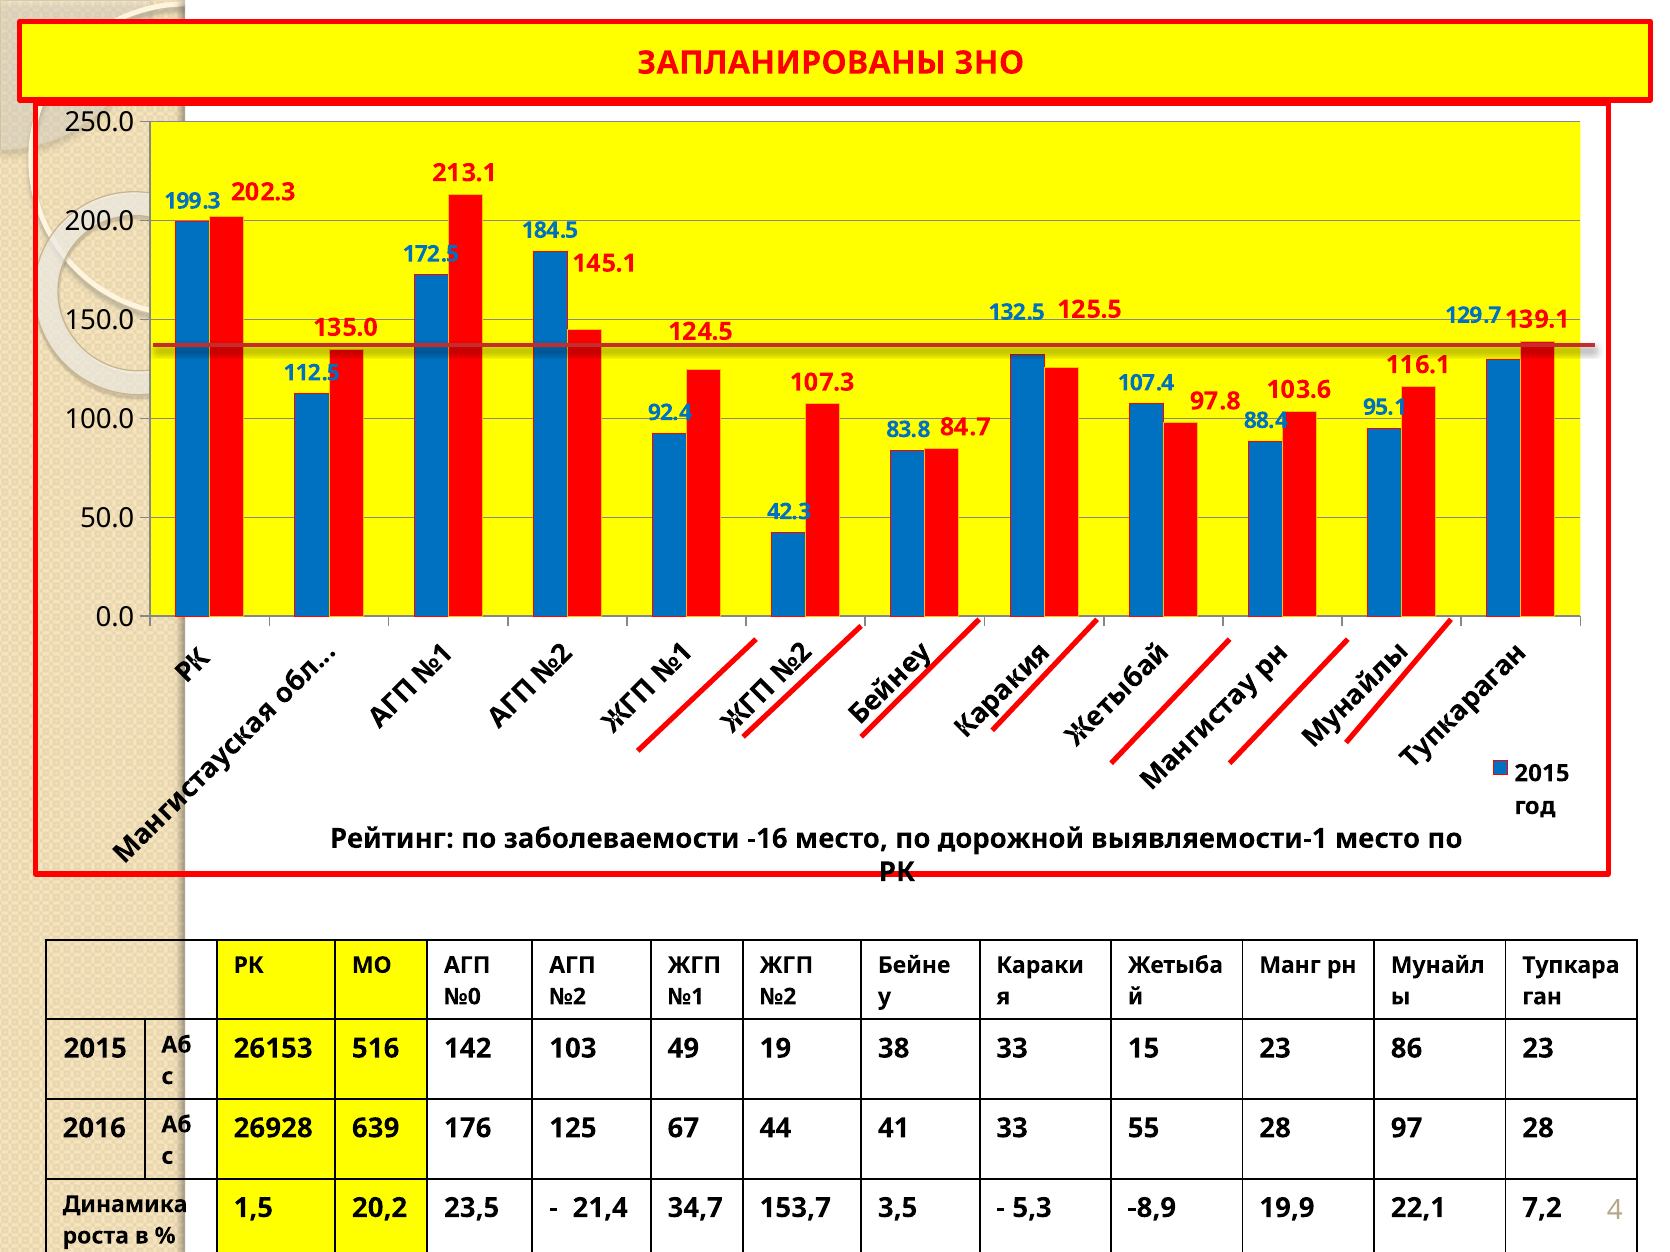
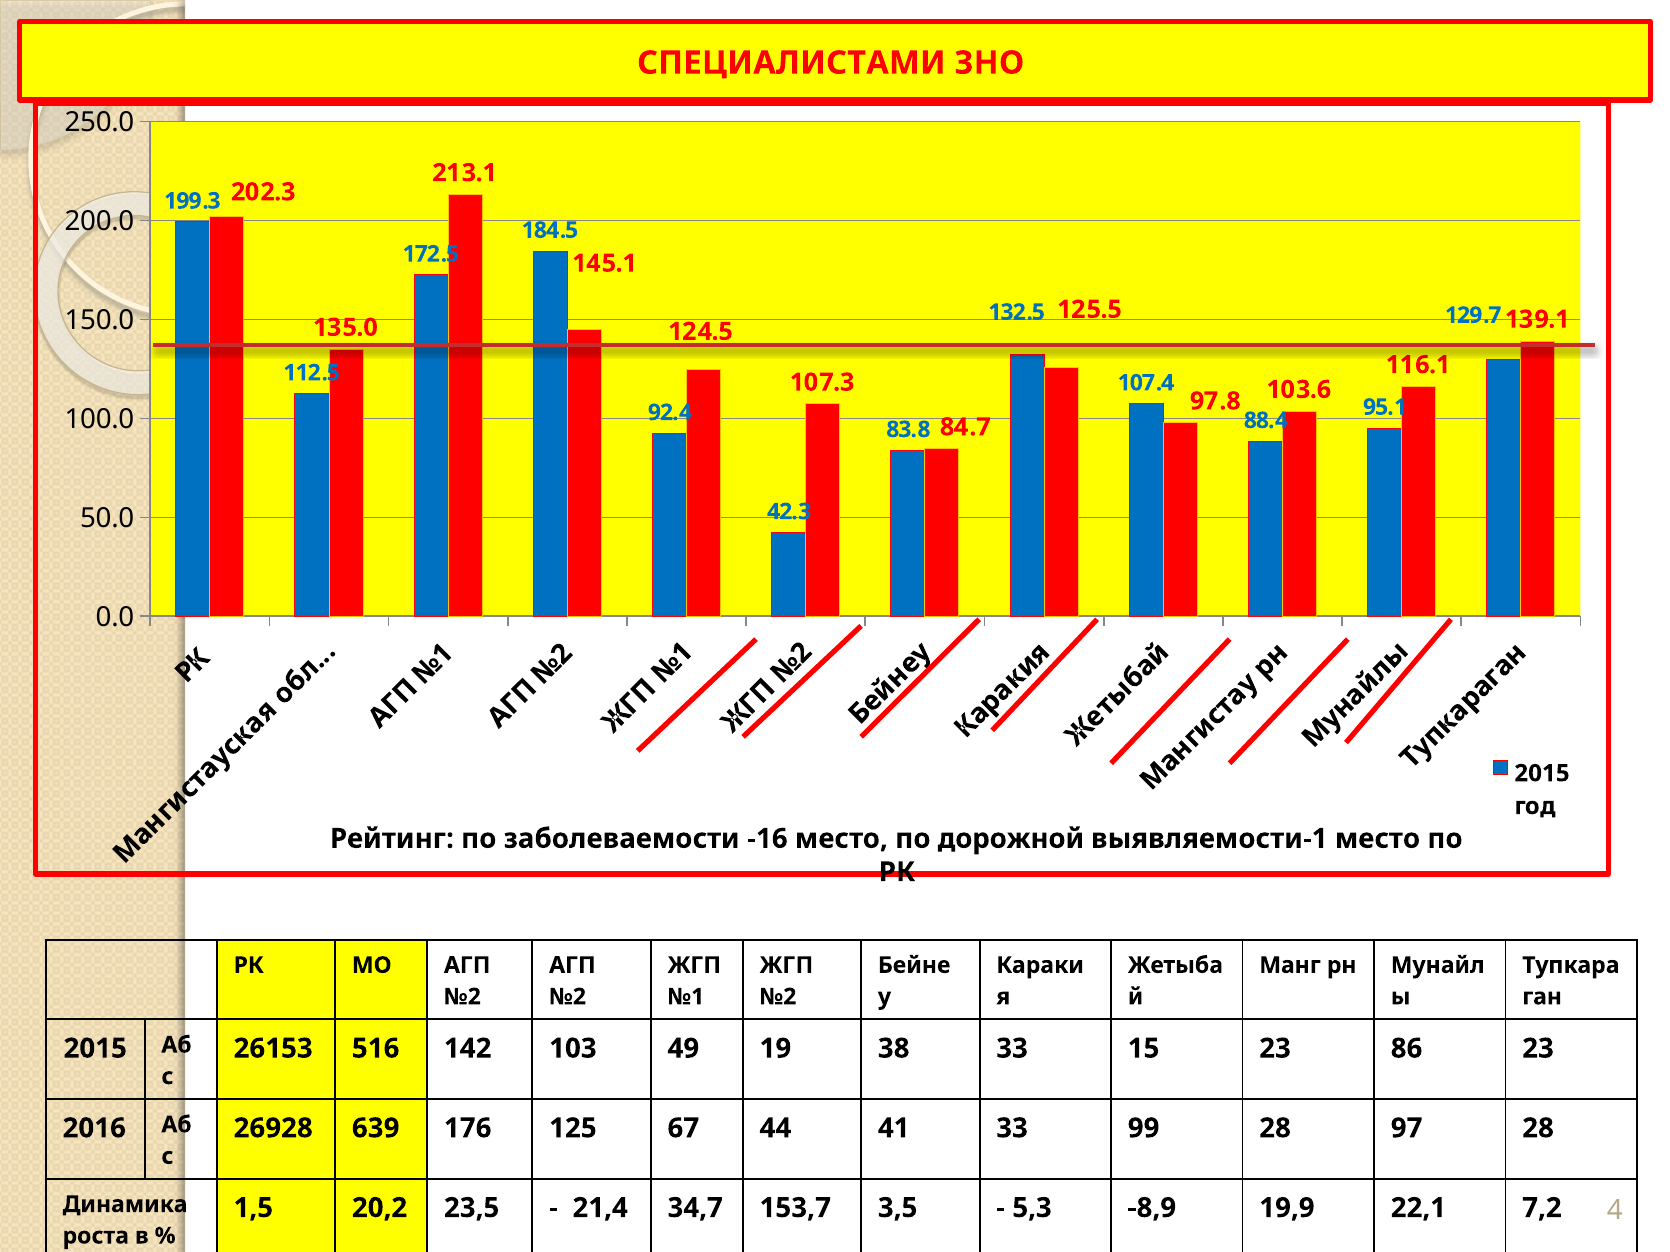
ЗАПЛАНИРОВАНЫ: ЗАПЛАНИРОВАНЫ -> СПЕЦИАЛИСТАМИ (791, 63)
№0: №0 -> №2 (462, 997)
55: 55 -> 99 (1144, 1129)
